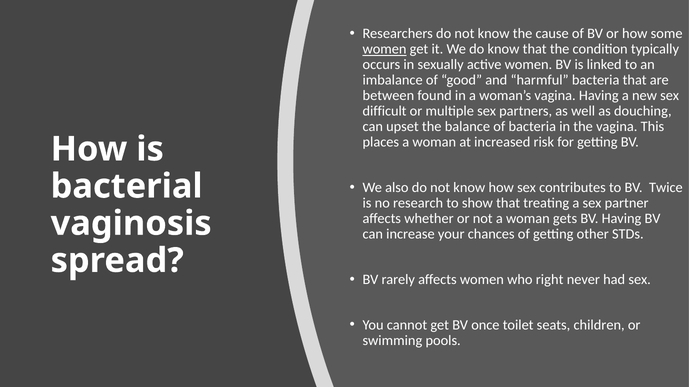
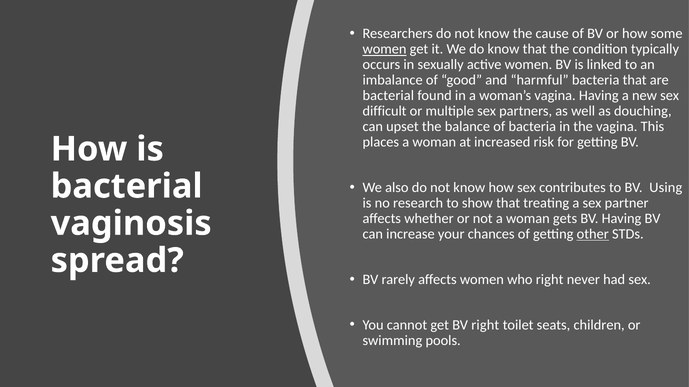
between: between -> bacterial (388, 96)
Twice: Twice -> Using (666, 188)
other underline: none -> present (593, 234)
BV once: once -> right (485, 325)
